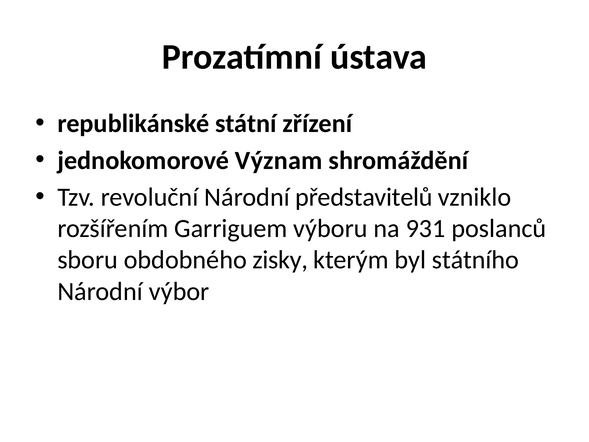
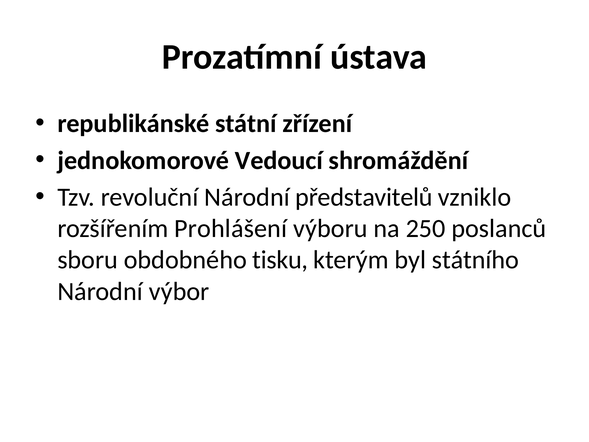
Význam: Význam -> Vedoucí (279, 160)
Garriguem: Garriguem -> Prohlášení (231, 228)
931: 931 -> 250 (426, 228)
zisky: zisky -> tisku (280, 260)
